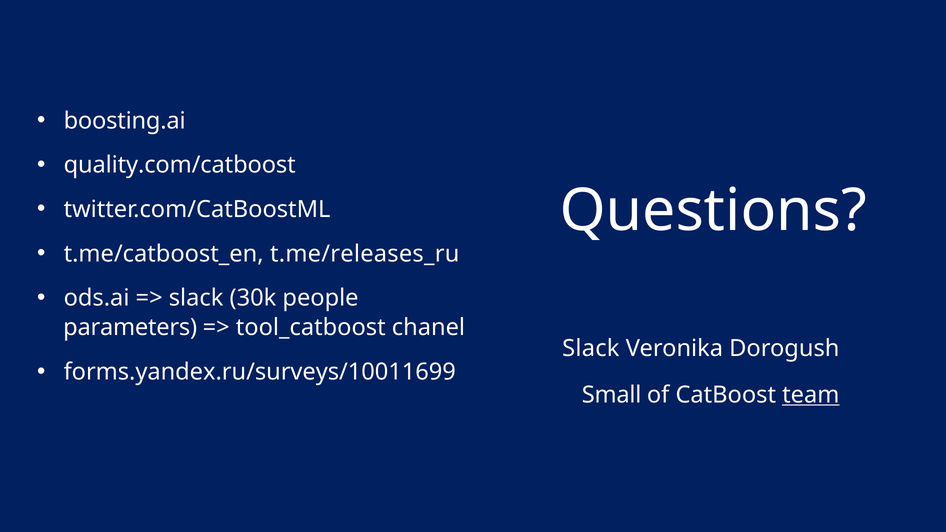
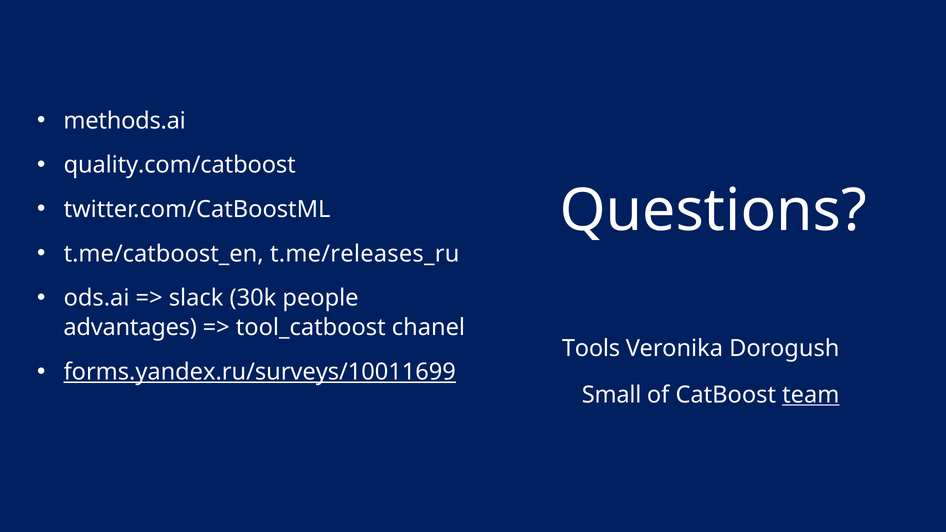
boosting.ai: boosting.ai -> methods.ai (125, 121)
parameters: parameters -> advantages (130, 328)
Slack: Slack -> Tools (591, 349)
forms.yandex.ru/surveys/10011699 underline: none -> present (260, 372)
